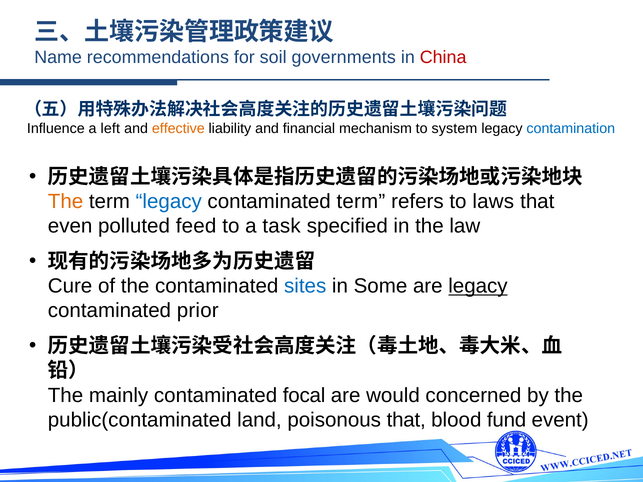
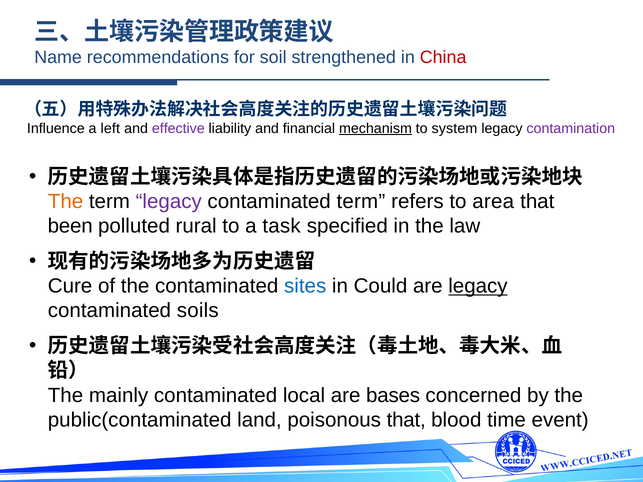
governments: governments -> strengthened (344, 57)
effective colour: orange -> purple (178, 128)
mechanism underline: none -> present (375, 128)
contamination colour: blue -> purple (571, 128)
legacy colour: blue -> purple (169, 202)
laws: laws -> area (493, 202)
even: even -> been (70, 226)
feed: feed -> rural (196, 226)
Some: Some -> Could (380, 286)
prior: prior -> soils (198, 311)
focal: focal -> local (304, 395)
would: would -> bases (393, 395)
fund: fund -> time (507, 420)
